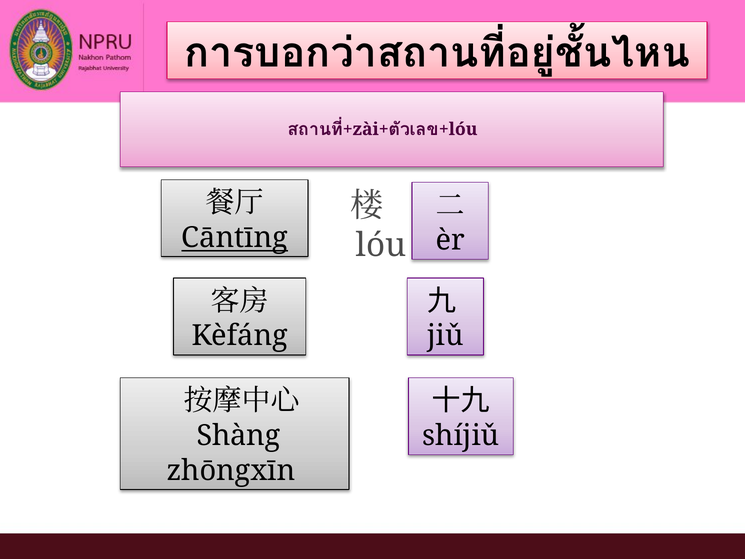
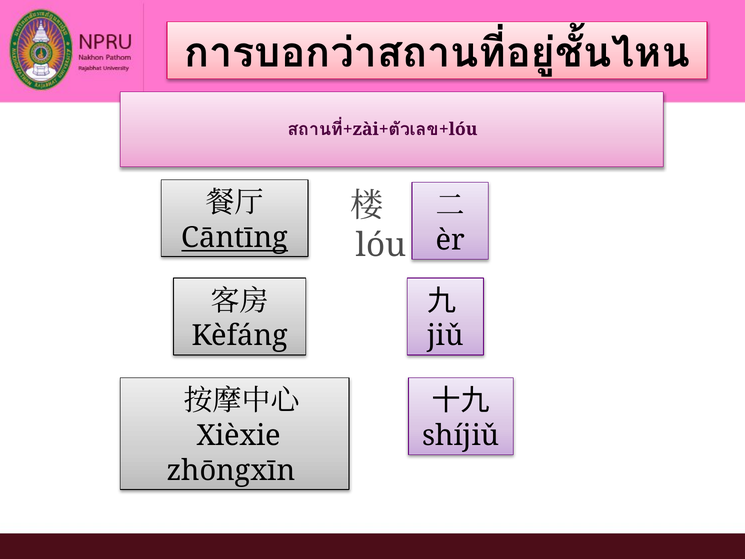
Shàng: Shàng -> Xièxie (239, 435)
